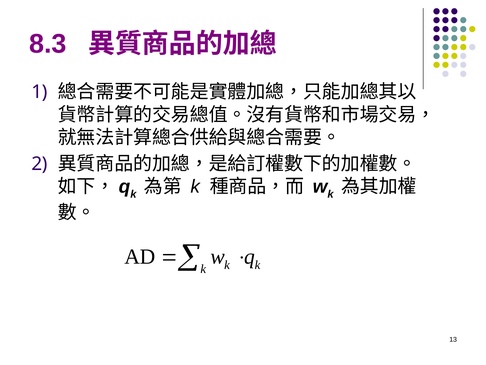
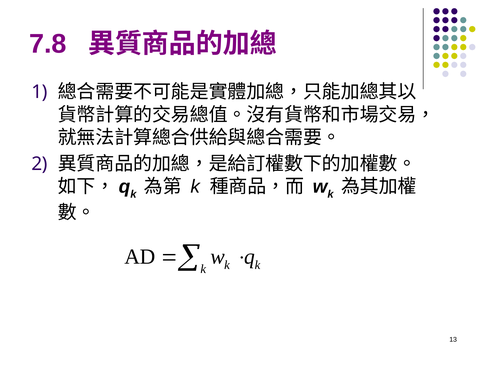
8.3: 8.3 -> 7.8 (48, 44)
